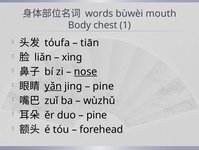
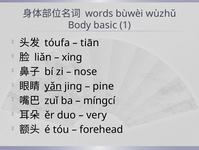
mouth: mouth -> wùzhǔ (161, 13)
chest: chest -> basic (105, 25)
nose underline: present -> none (86, 71)
wùzhǔ: wùzhǔ -> míngcí (99, 100)
pine: pine -> very (97, 114)
